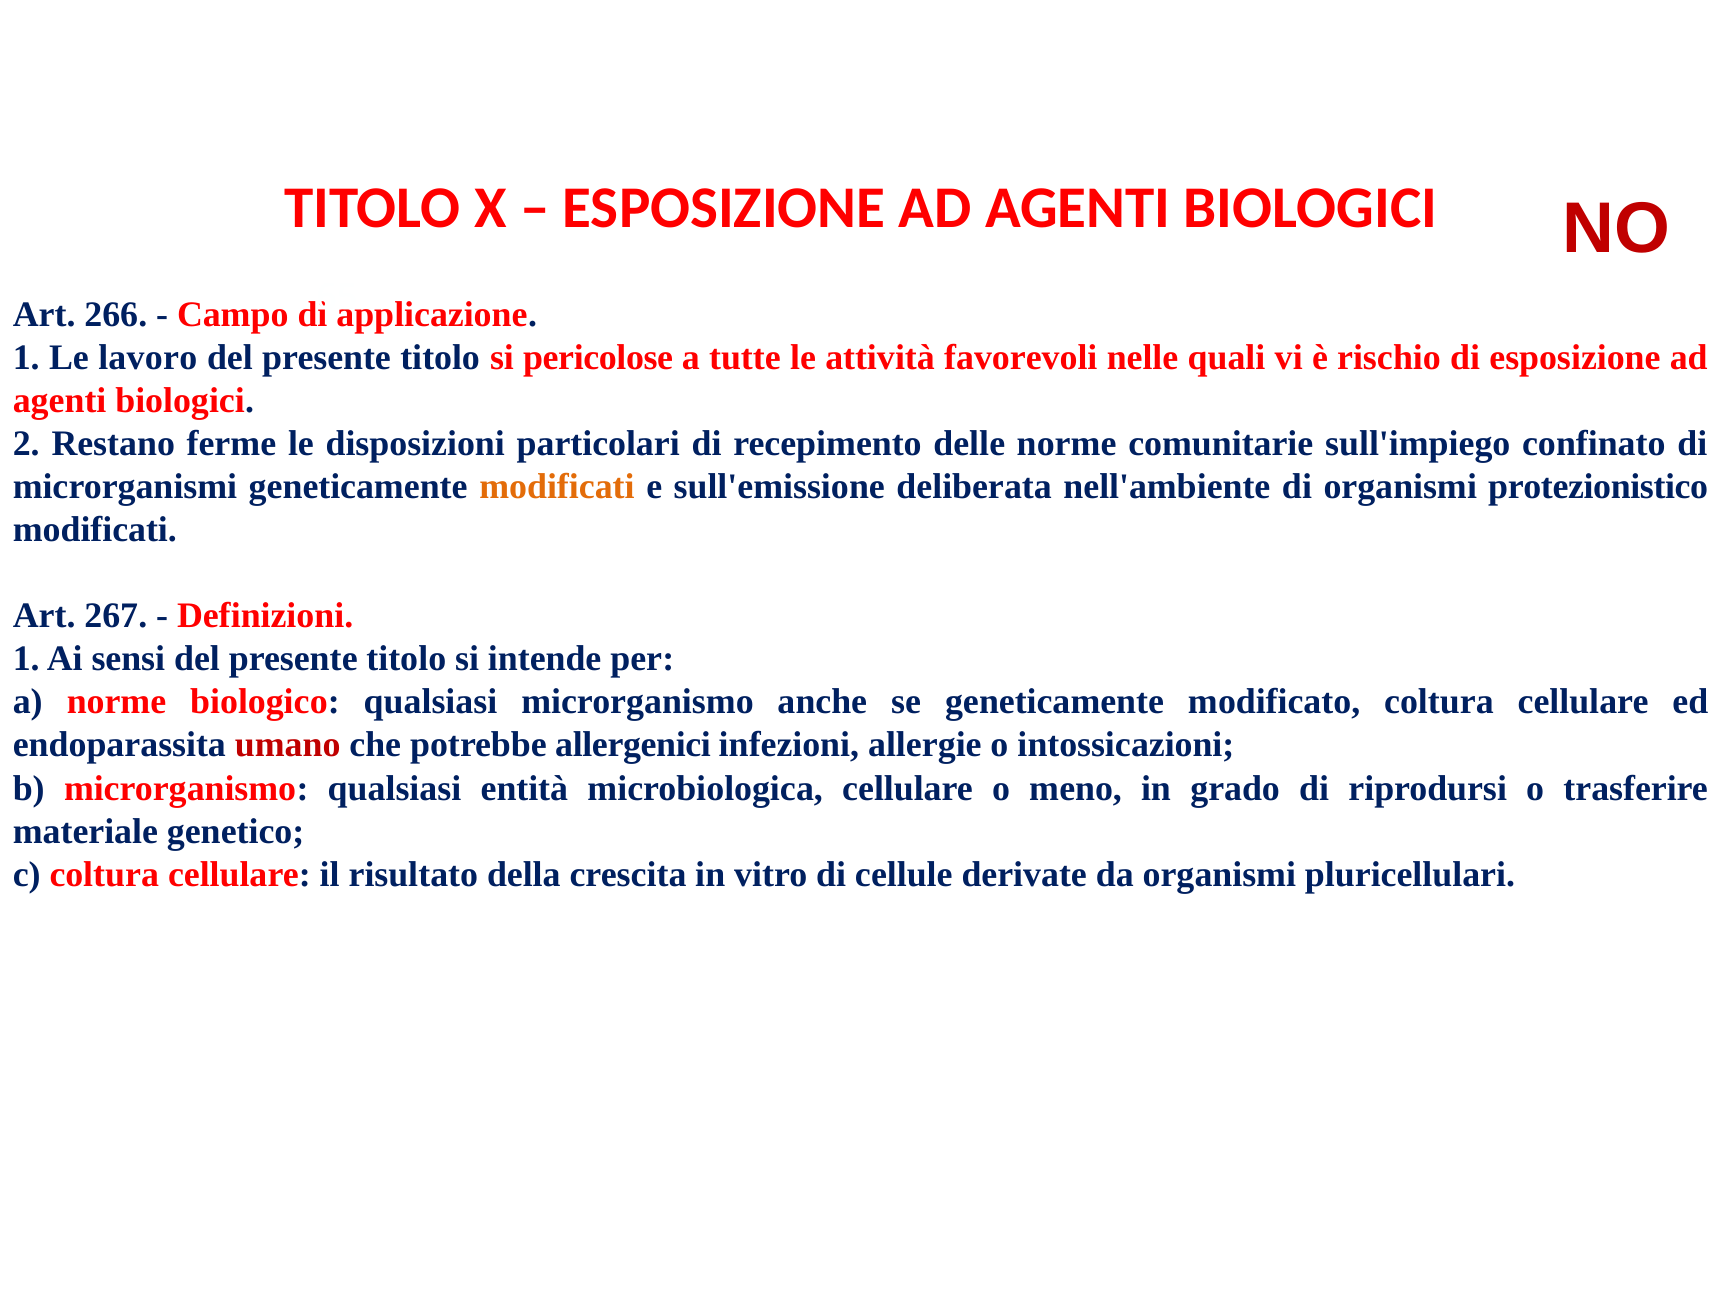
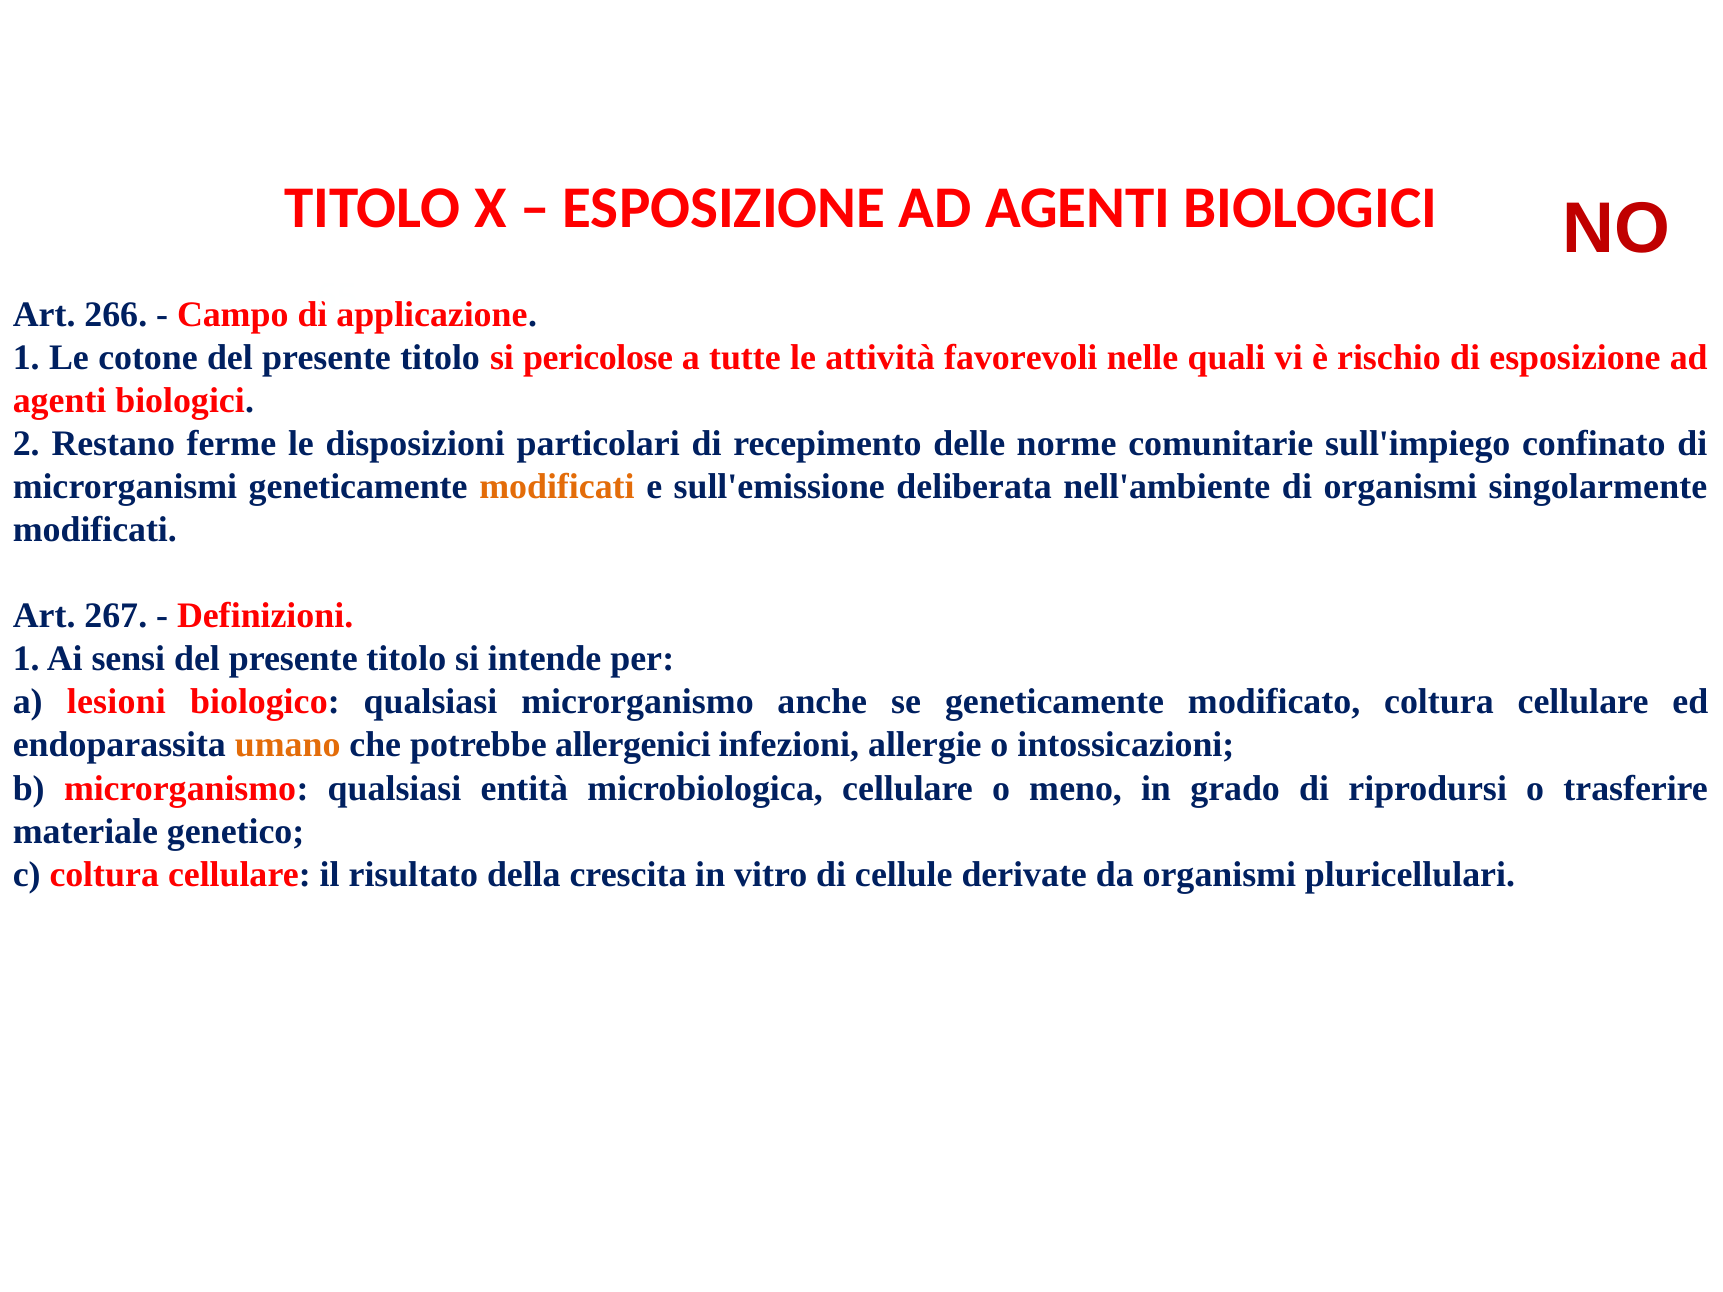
lavoro: lavoro -> cotone (148, 358)
protezionistico: protezionistico -> singolarmente (1598, 487)
a norme: norme -> lesioni (116, 702)
umano colour: red -> orange (288, 745)
